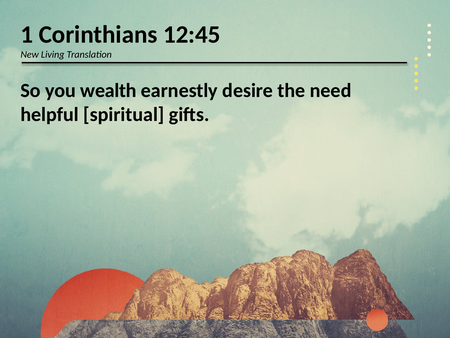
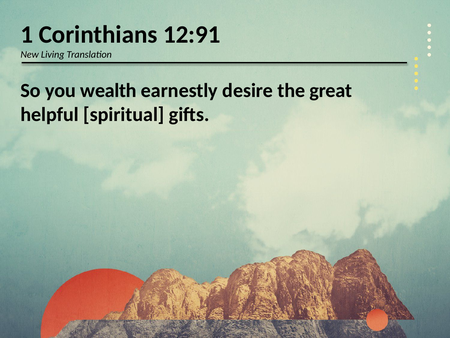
12:45: 12:45 -> 12:91 (192, 35)
need: need -> great (331, 90)
